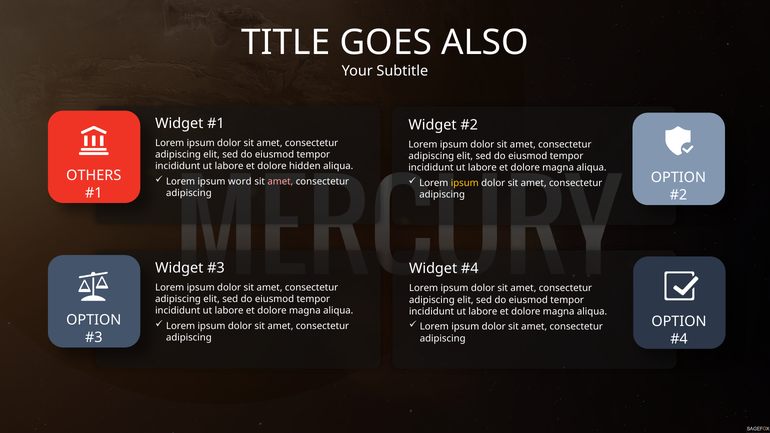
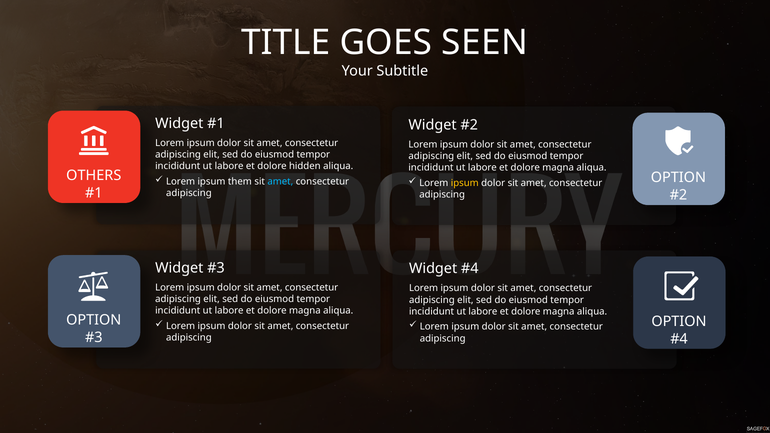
ALSO: ALSO -> SEEN (485, 43)
word: word -> them (240, 182)
amet colour: pink -> light blue (280, 182)
